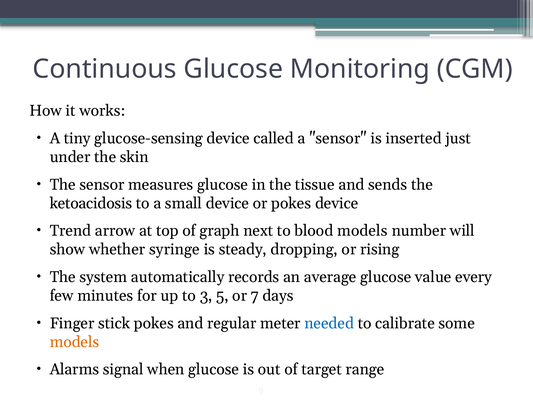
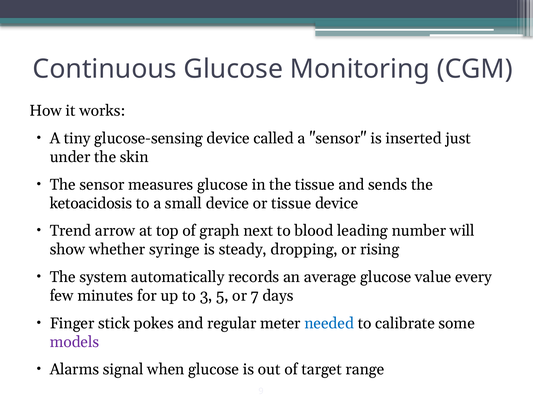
or pokes: pokes -> tissue (291, 203)
blood models: models -> leading (362, 231)
models colour: orange -> purple (74, 342)
